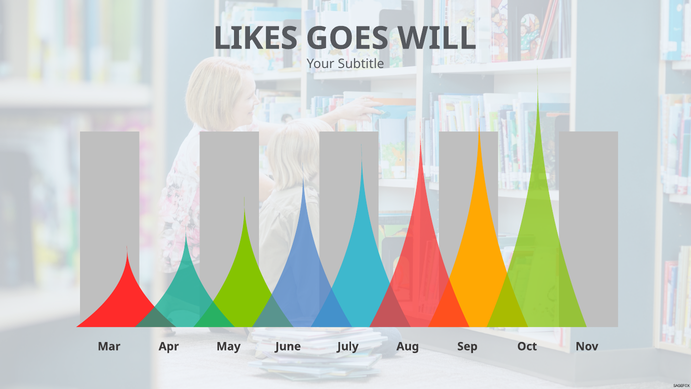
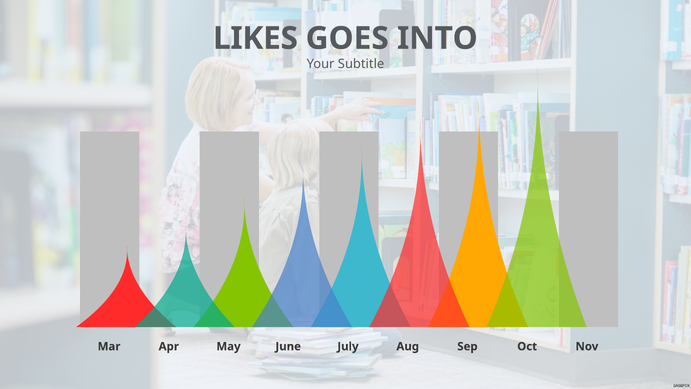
WILL: WILL -> INTO (437, 38)
